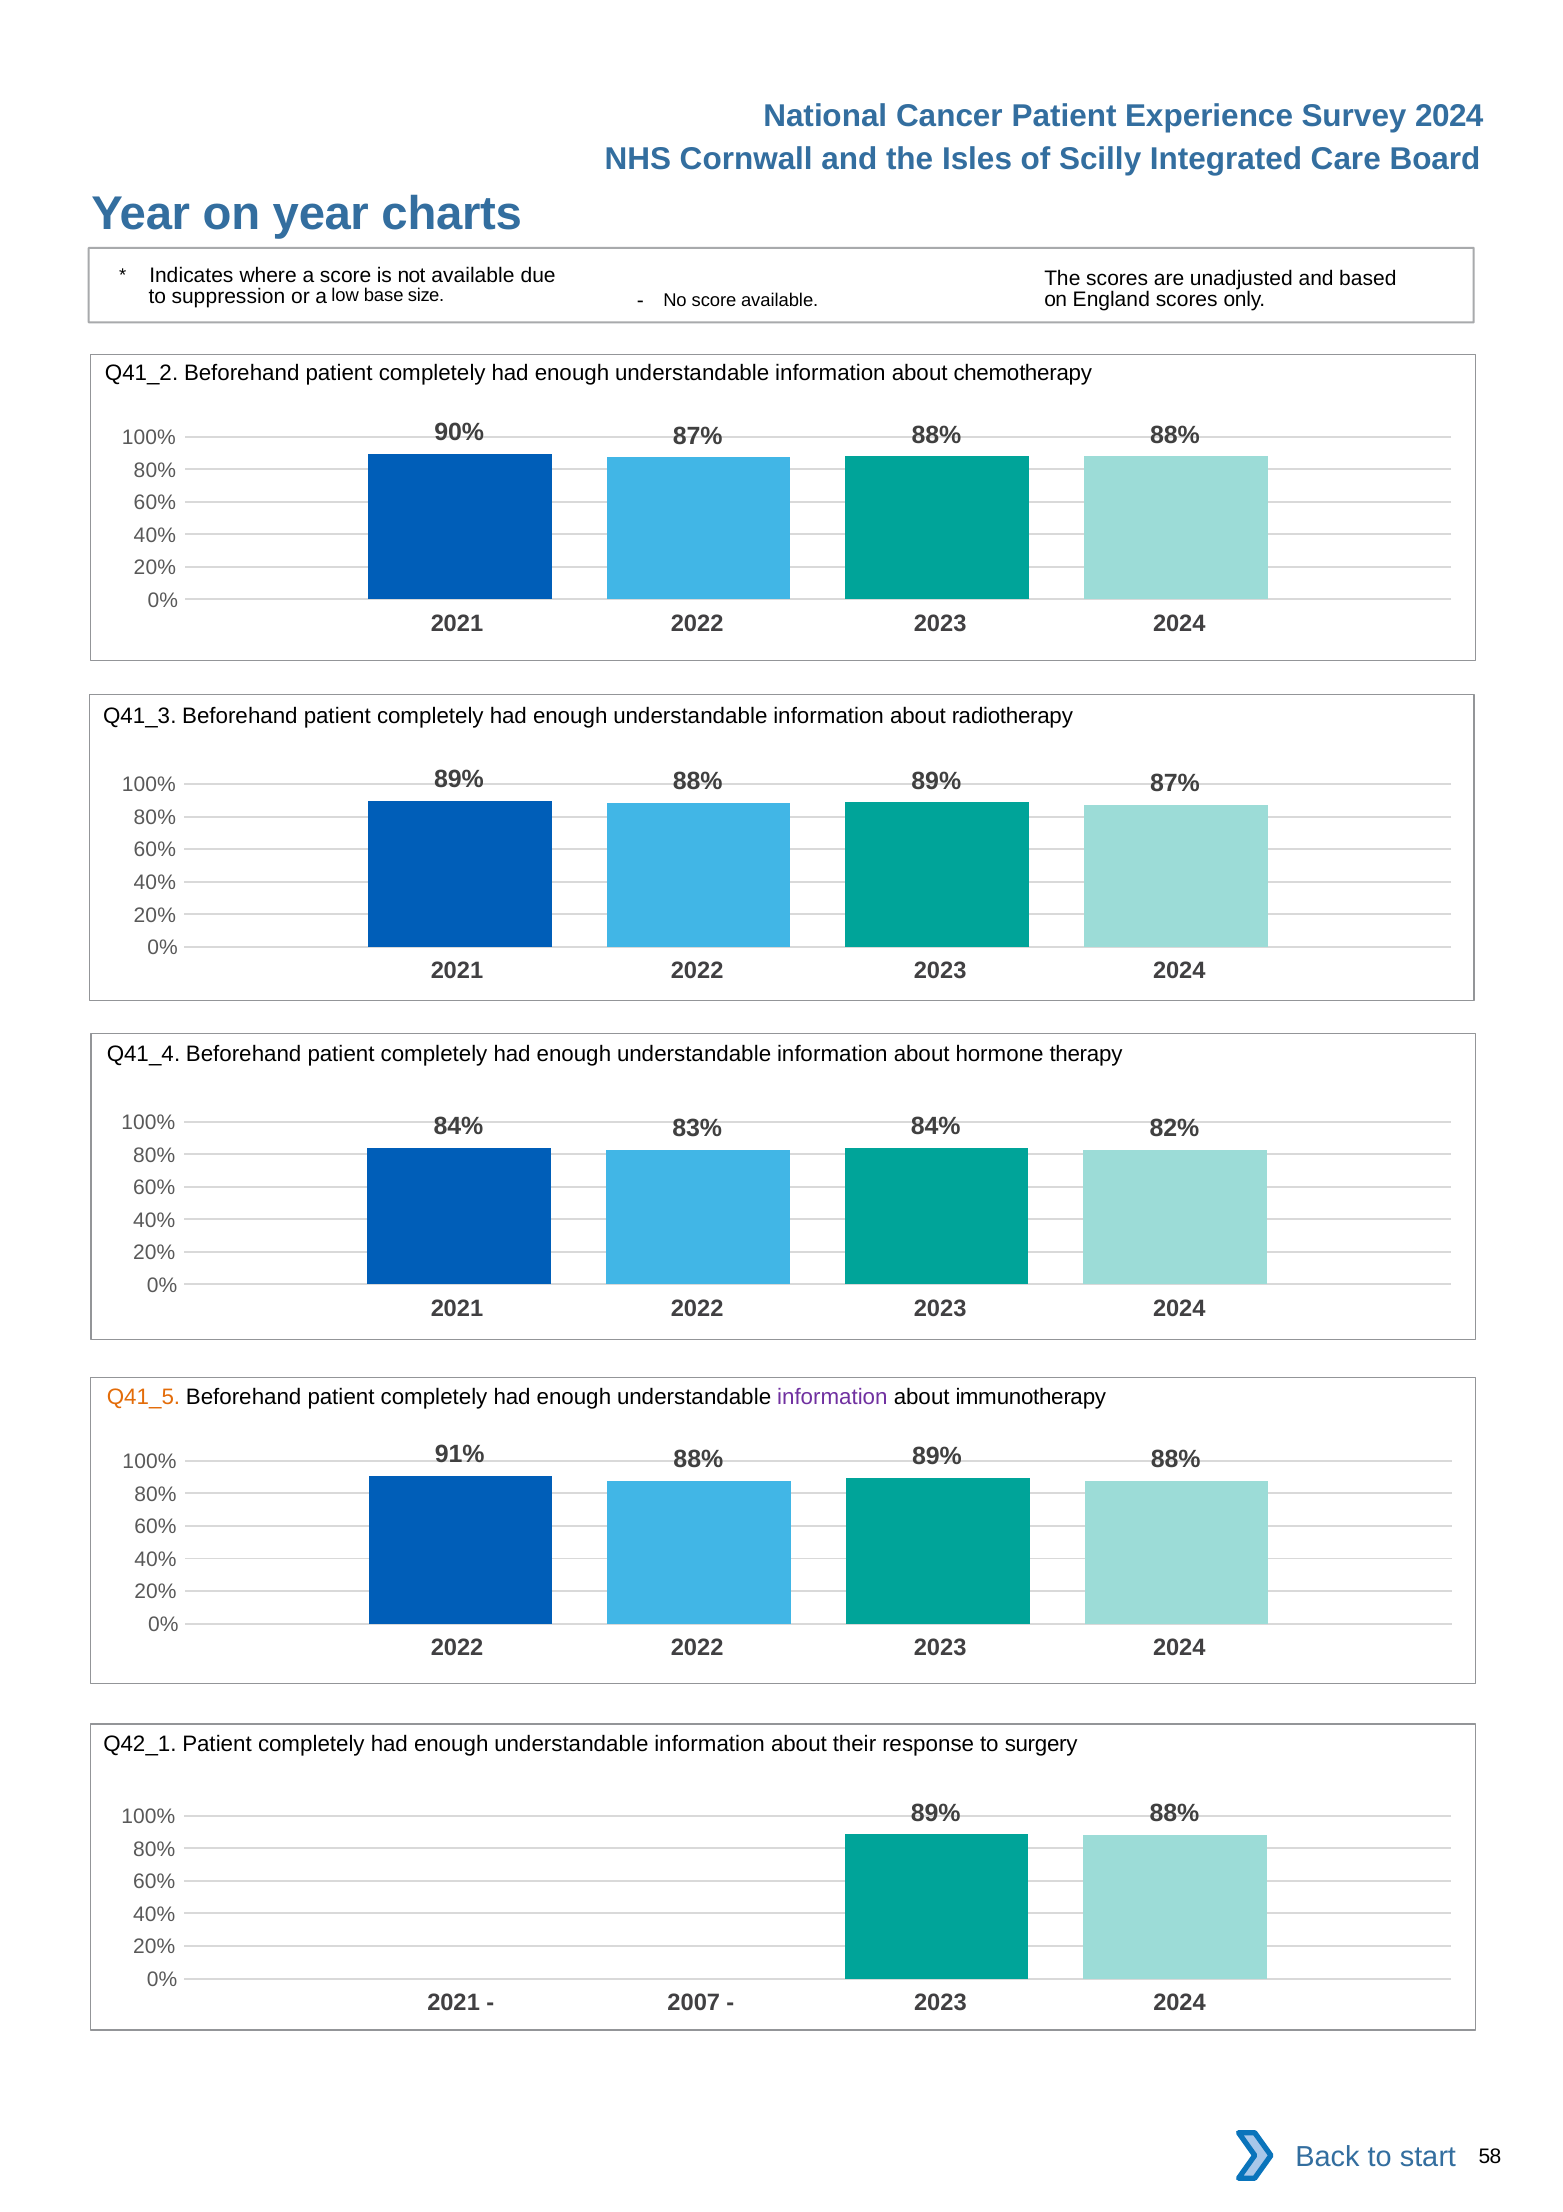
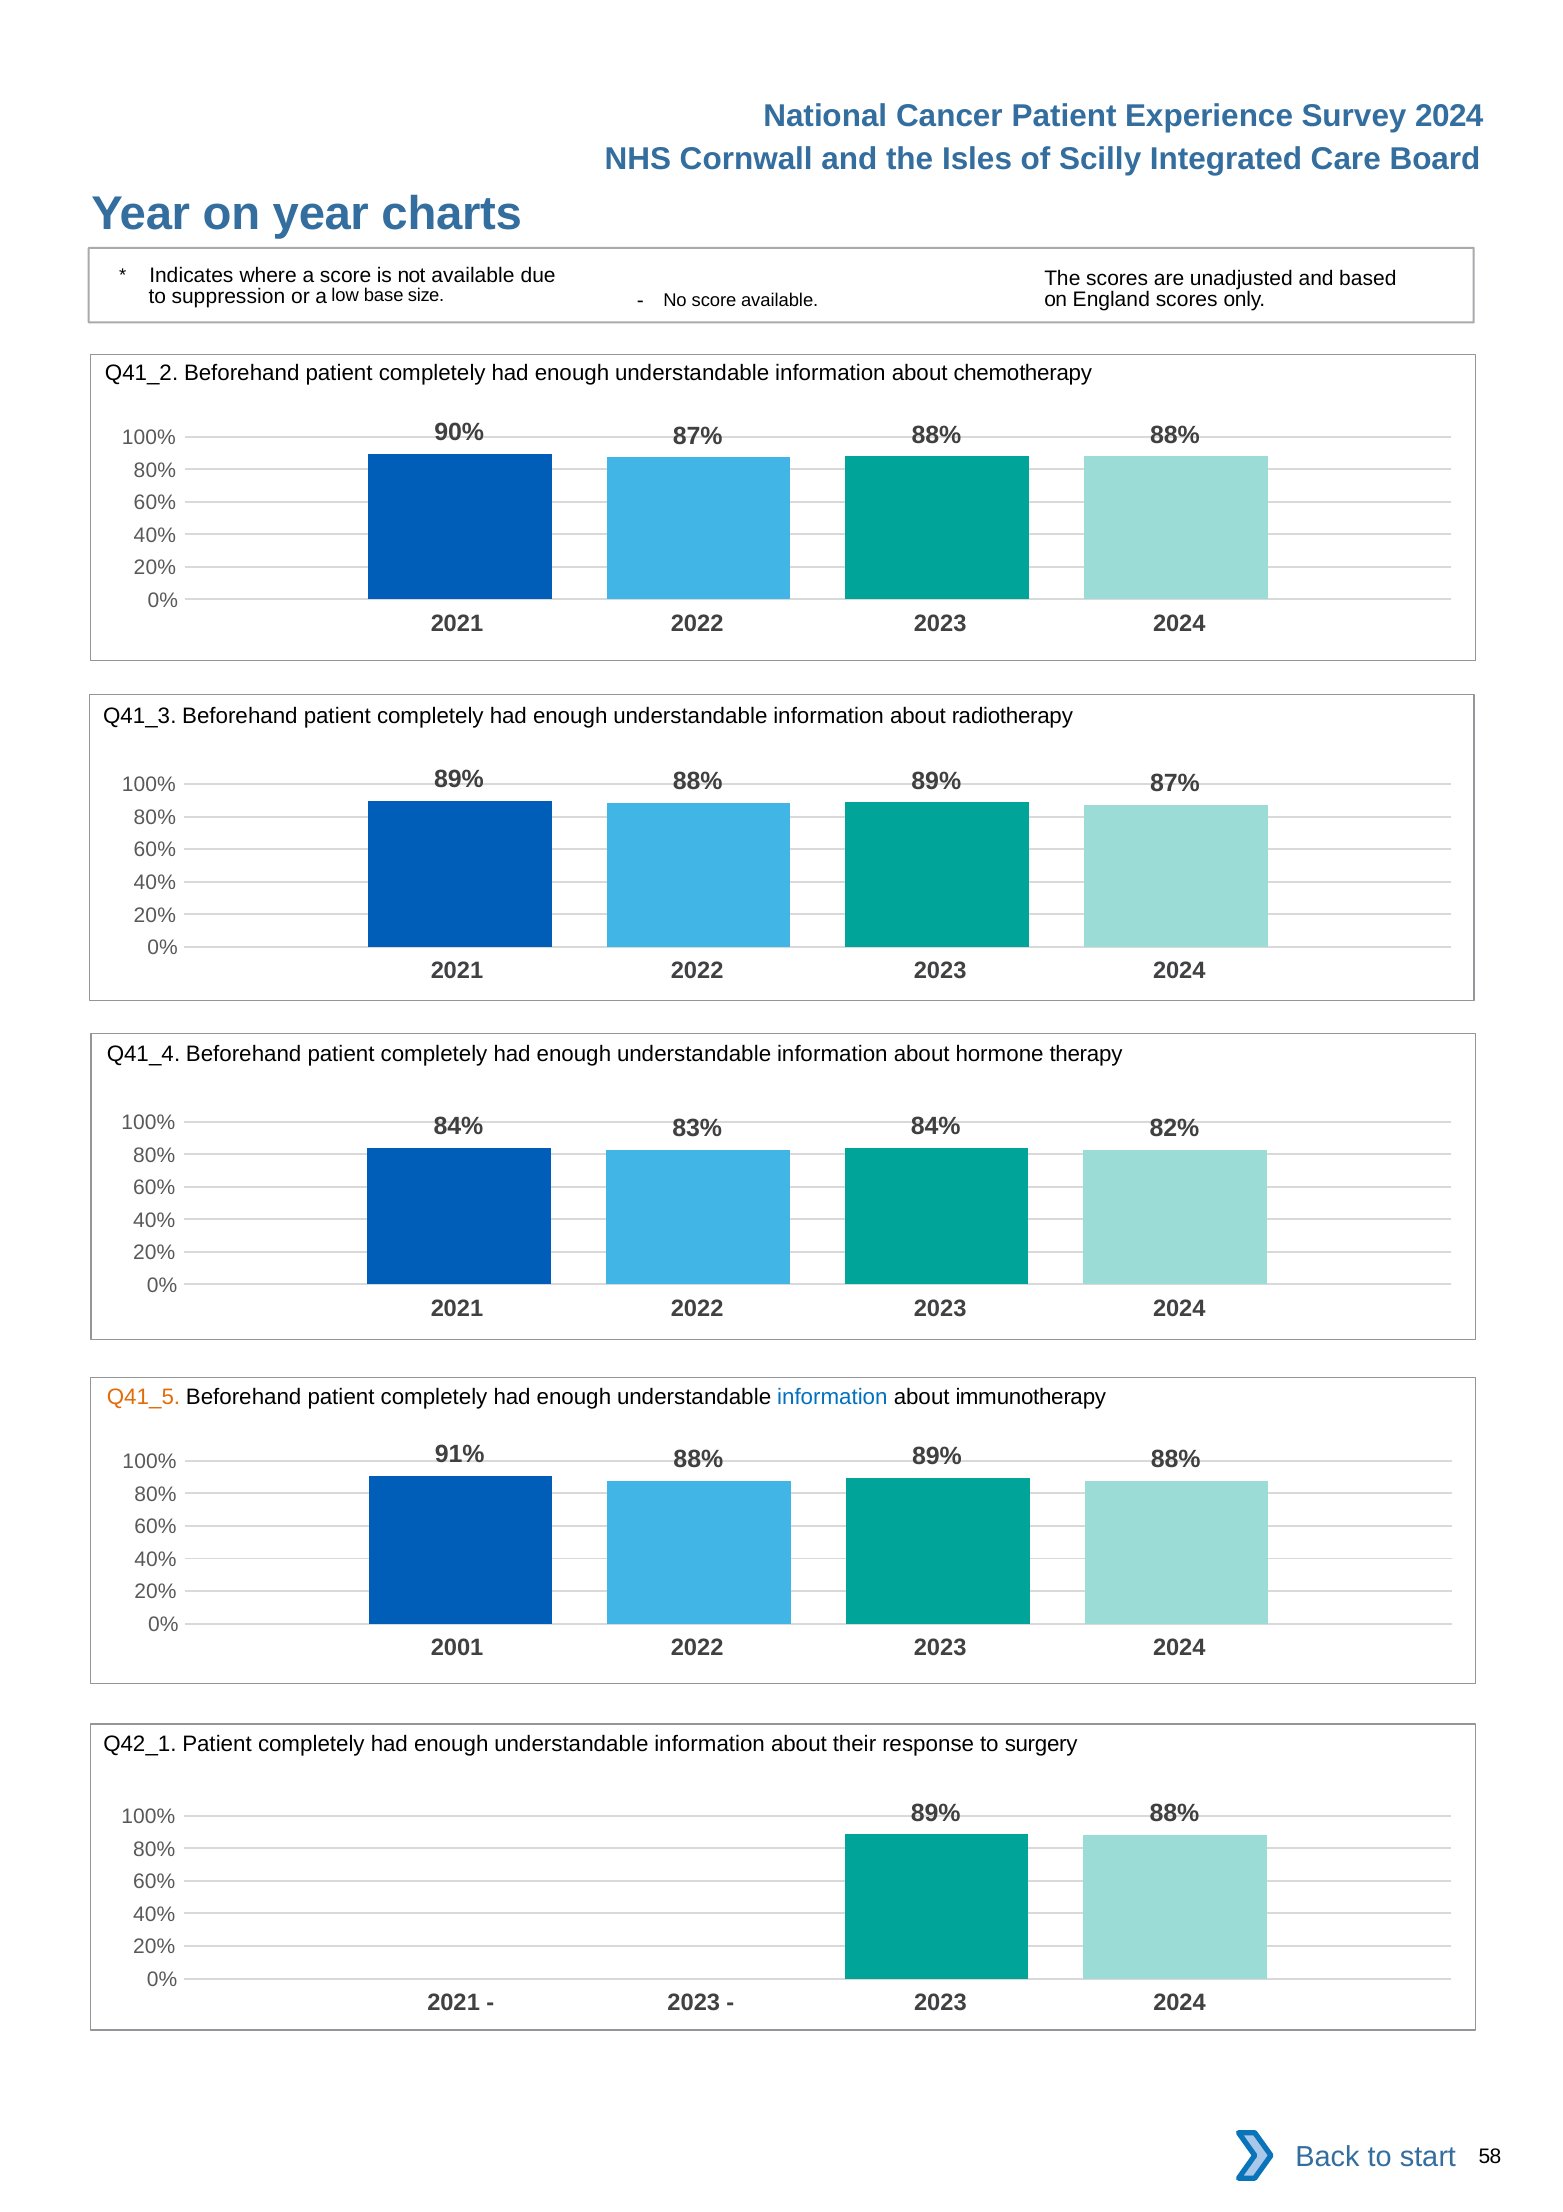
information colour: purple -> blue (832, 1397)
2022: 2022 -> 2001 (457, 1648)
2007: 2007 -> 2023 (694, 2002)
